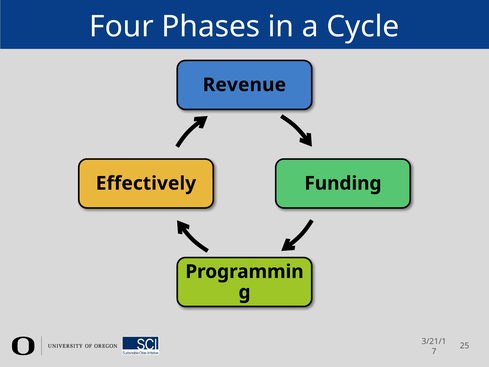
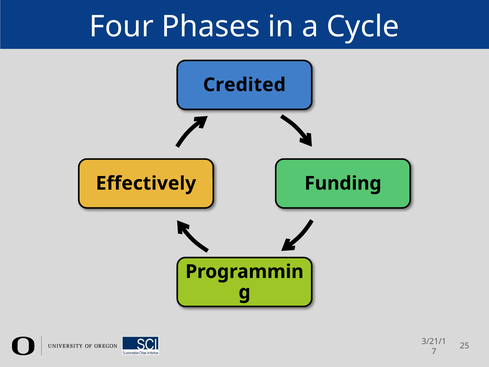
Revenue: Revenue -> Credited (244, 85)
